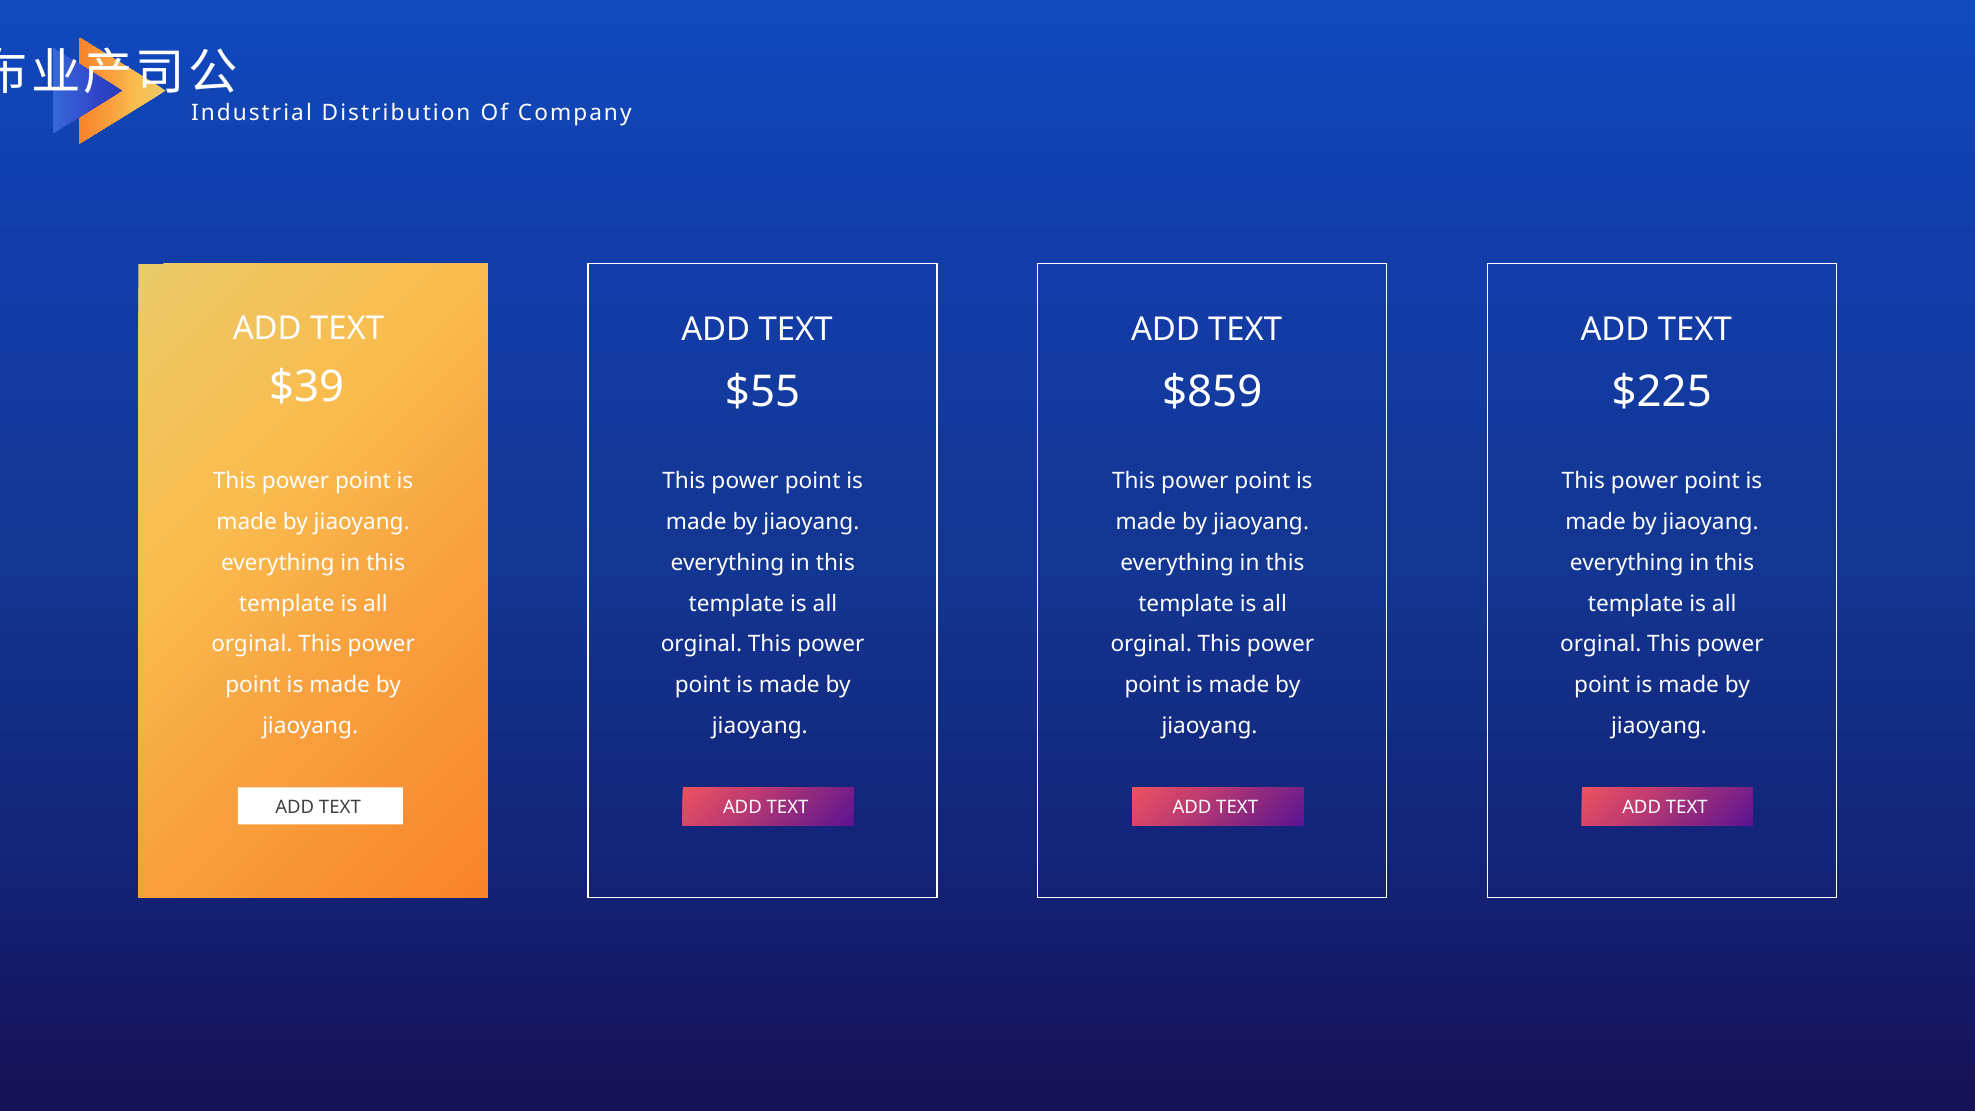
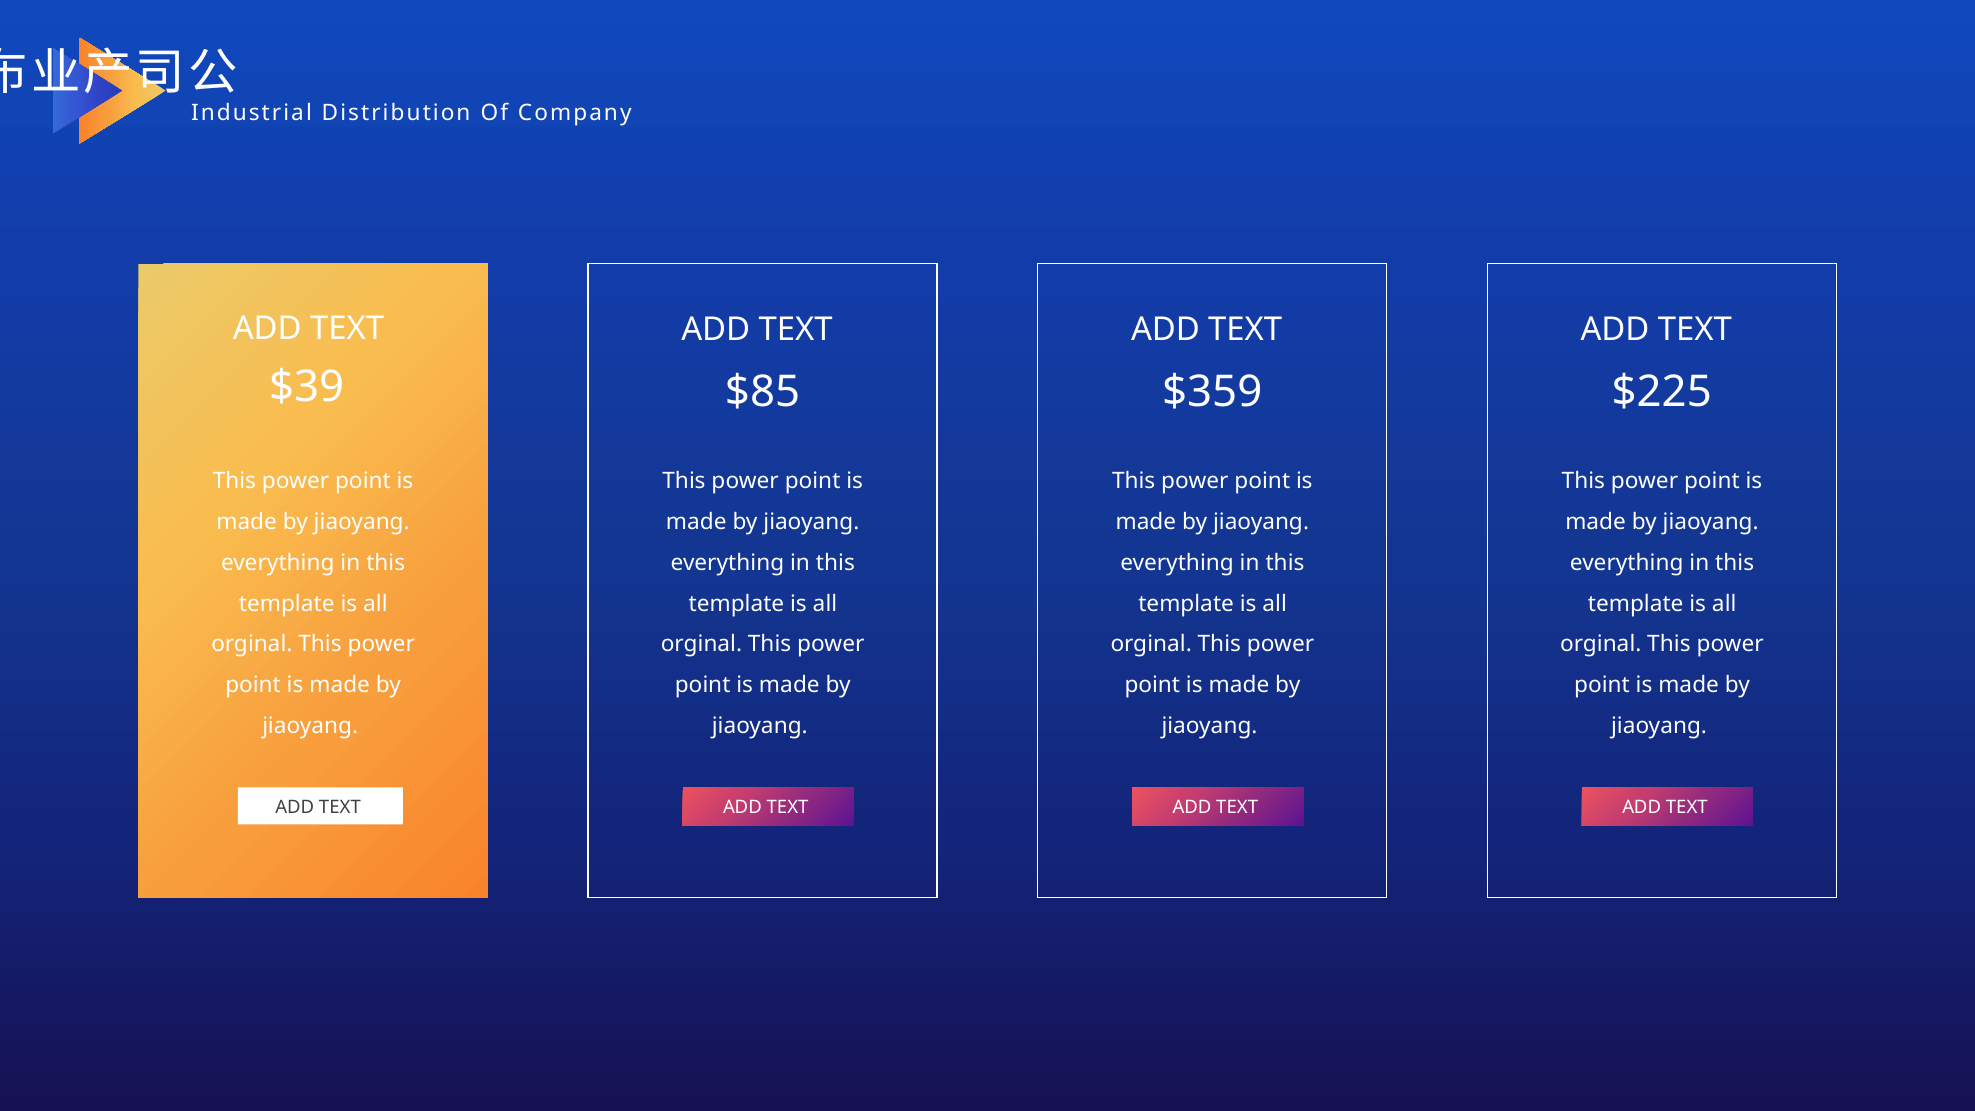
$55: $55 -> $85 (763, 392)
$859: $859 -> $359 (1212, 392)
